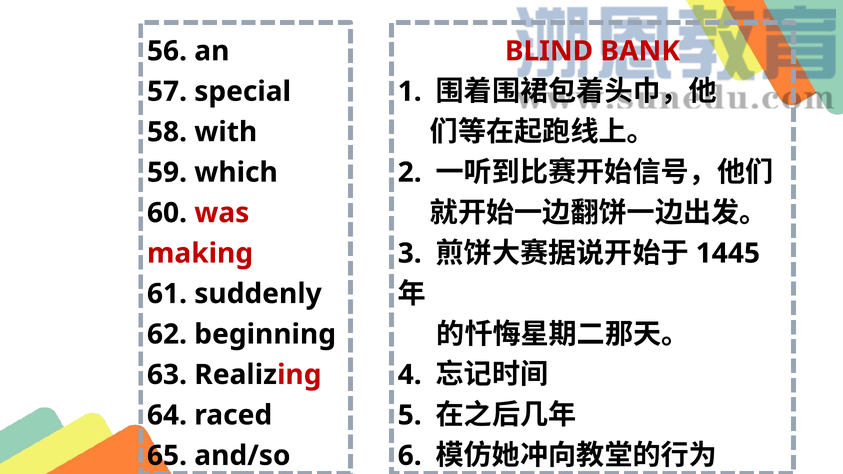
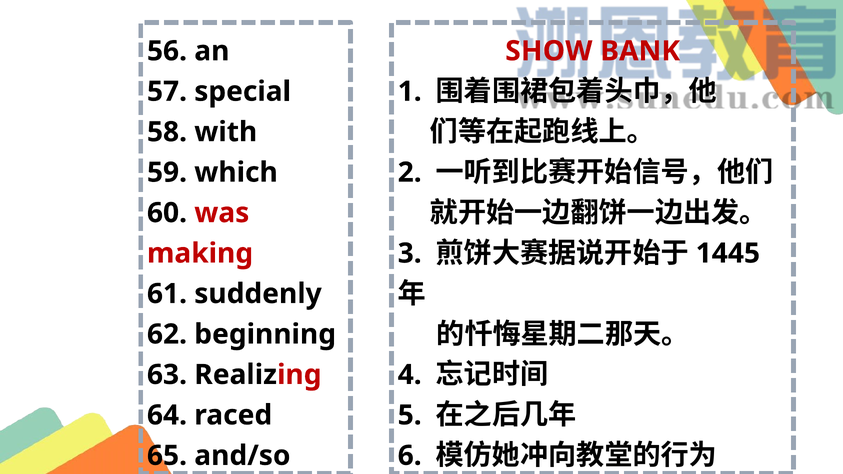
BLIND: BLIND -> SHOW (549, 51)
